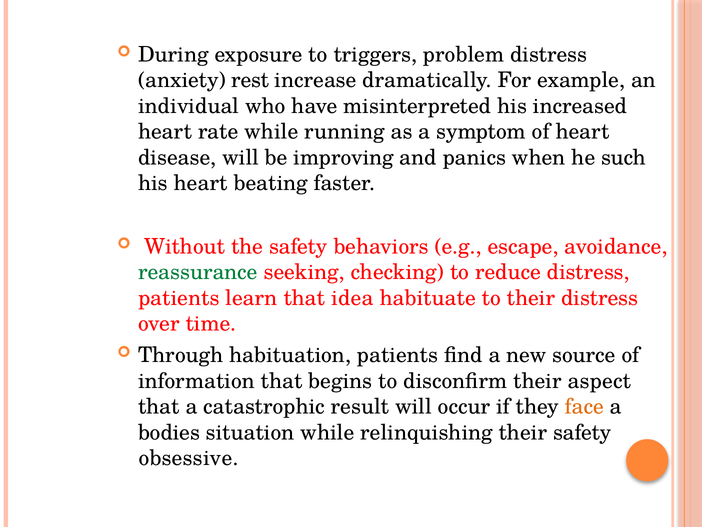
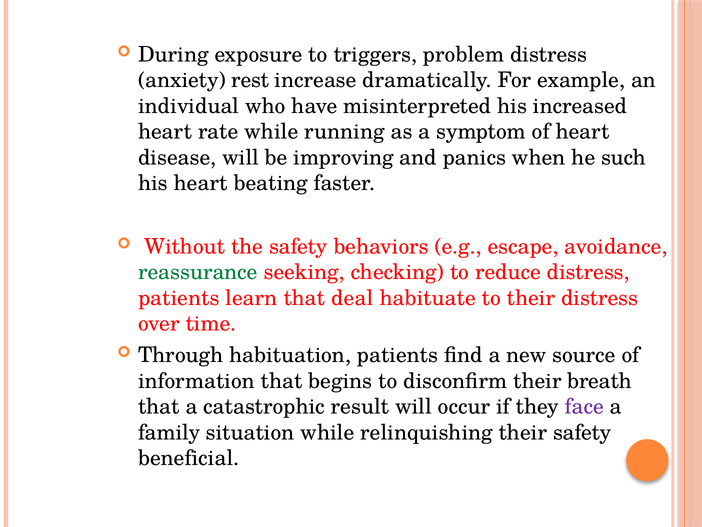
idea: idea -> deal (352, 298)
aspect: aspect -> breath (600, 381)
face colour: orange -> purple (584, 406)
bodies: bodies -> family (169, 432)
obsessive: obsessive -> beneficial (189, 458)
